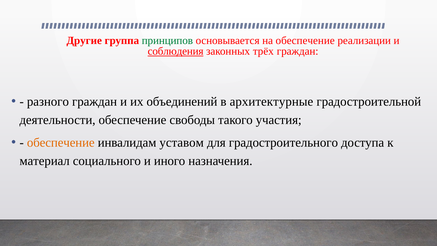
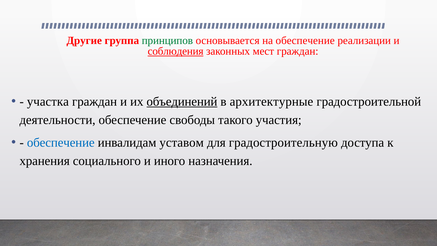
трёх: трёх -> мест (263, 51)
разного: разного -> участка (48, 101)
объединений underline: none -> present (182, 101)
обеспечение colour: orange -> blue (61, 143)
градостроительного: градостроительного -> градостроительную (283, 143)
материал: материал -> хранения (45, 161)
